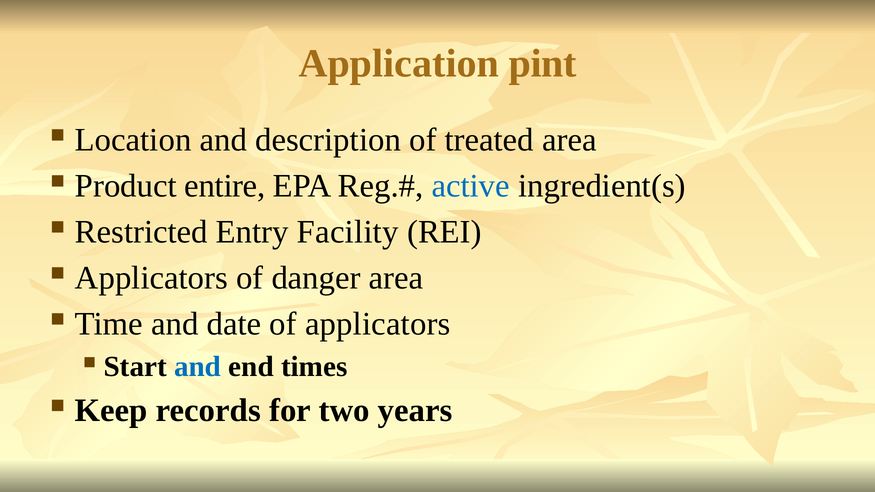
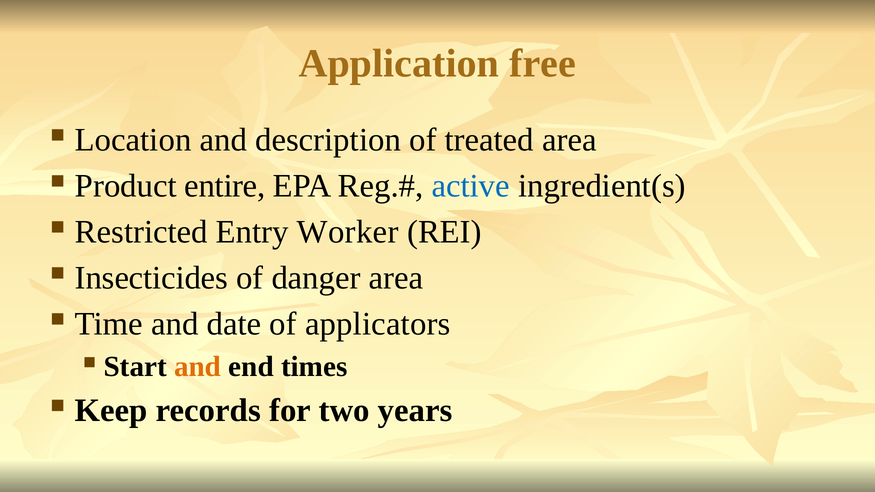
pint: pint -> free (543, 64)
Facility: Facility -> Worker (348, 232)
Applicators: Applicators -> Insecticides (151, 278)
and colour: blue -> orange (198, 367)
